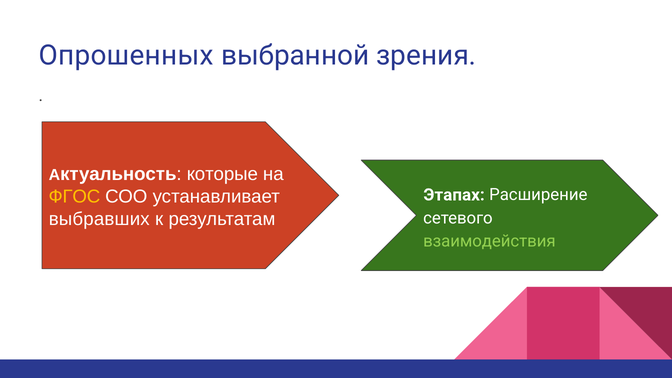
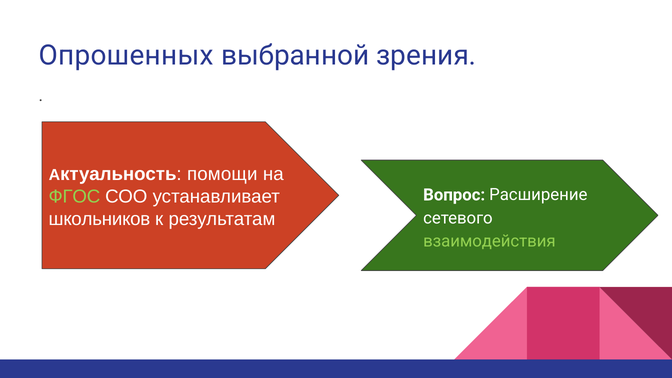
которые: которые -> помощи (222, 174)
ФГОС colour: yellow -> light green (74, 197)
Этапах: Этапах -> Вопрос (454, 195)
выбравших: выбравших -> школьников (99, 219)
